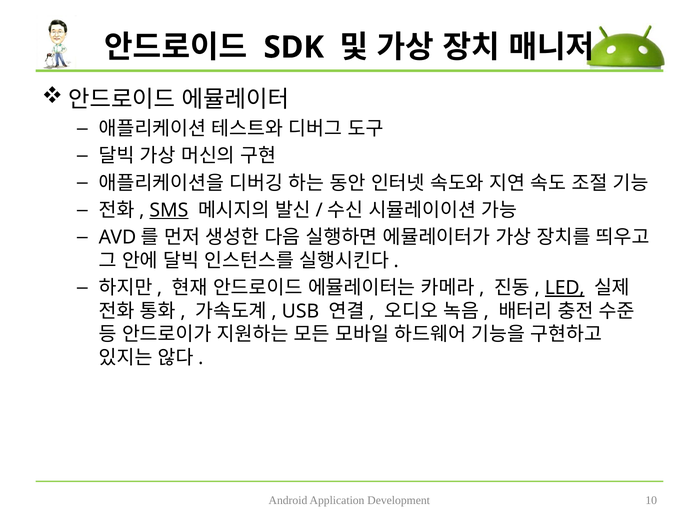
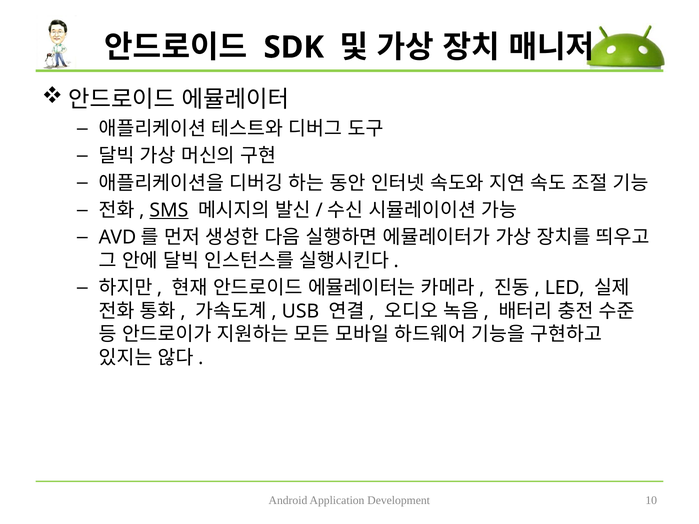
LED underline: present -> none (565, 288)
